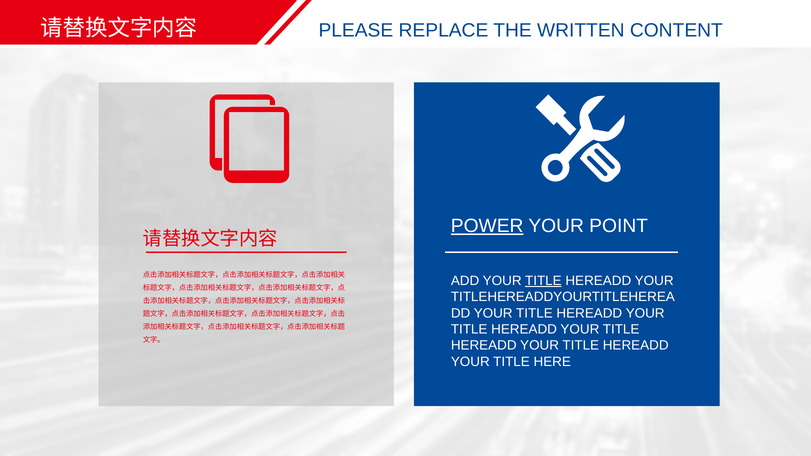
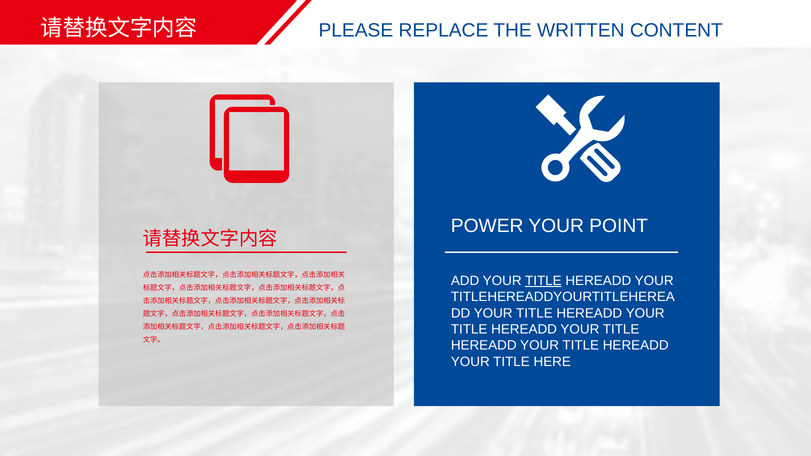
POWER underline: present -> none (487, 226)
